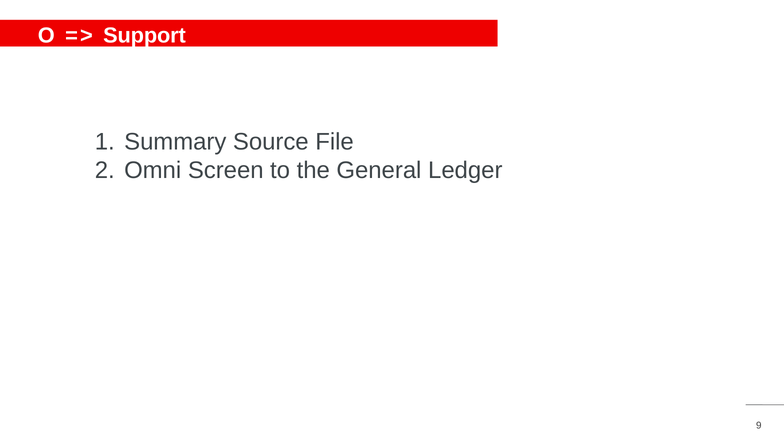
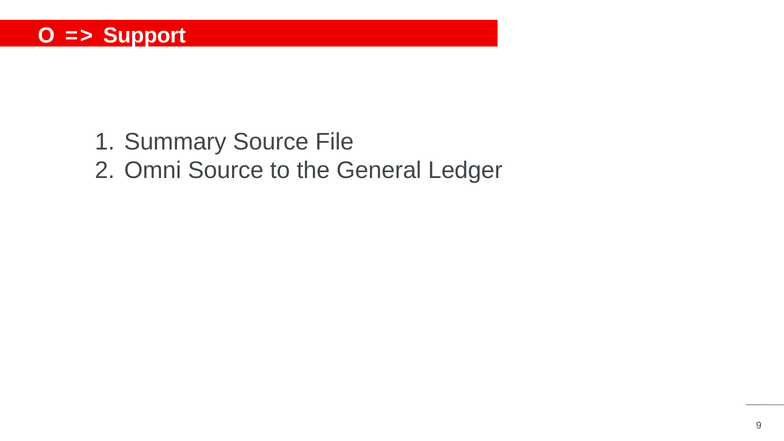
Omni Screen: Screen -> Source (226, 171)
